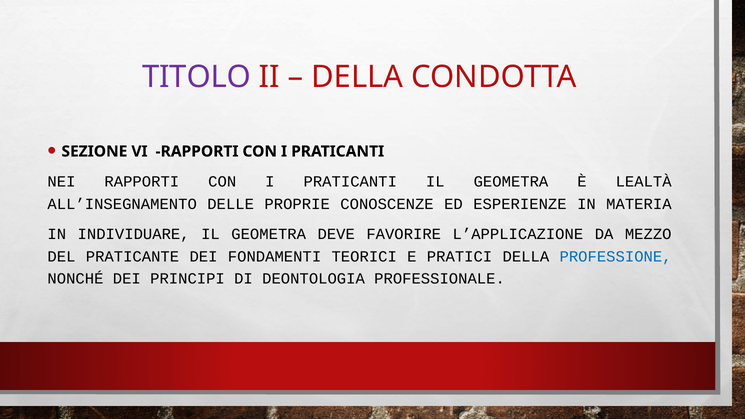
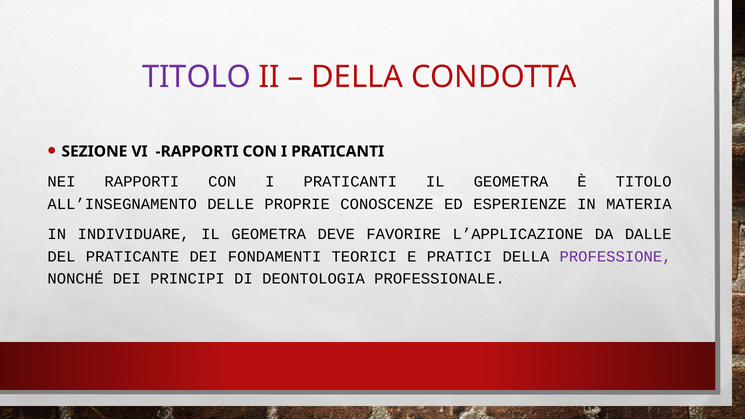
È LEALTÀ: LEALTÀ -> TITOLO (644, 182)
MEZZO: MEZZO -> DALLE (648, 234)
PROFESSIONE colour: blue -> purple (616, 256)
